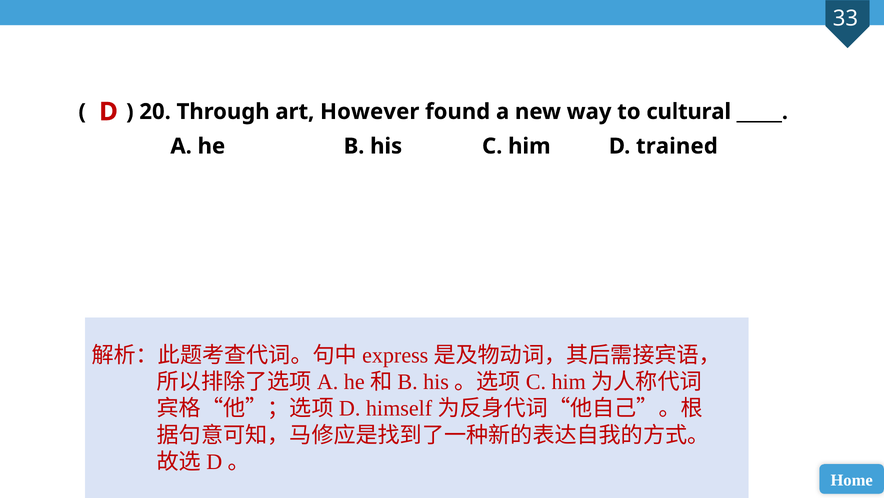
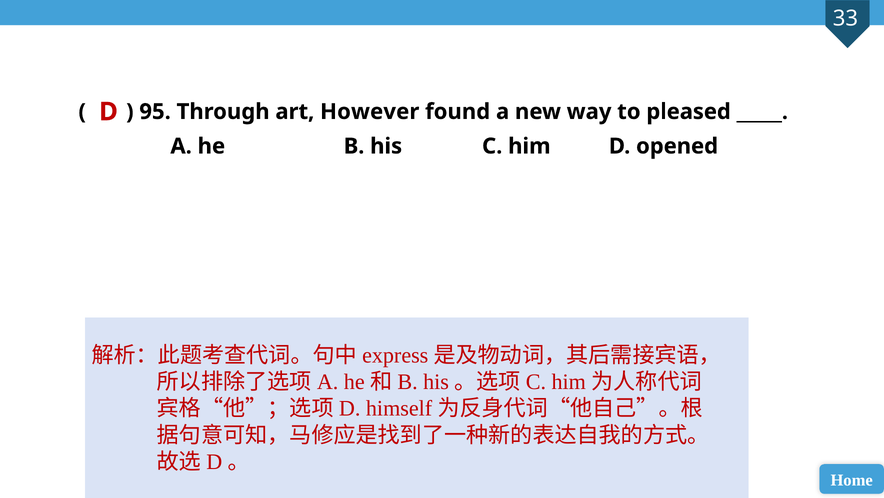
20: 20 -> 95 (155, 112)
cultural: cultural -> pleased (689, 112)
trained: trained -> opened (677, 146)
